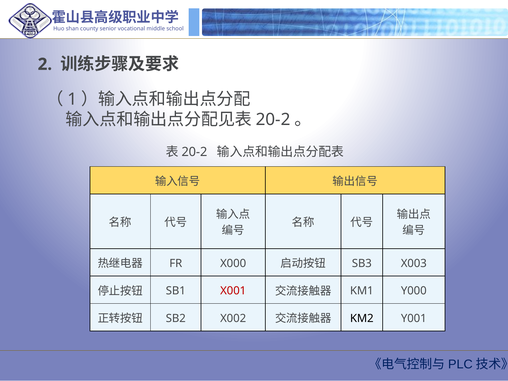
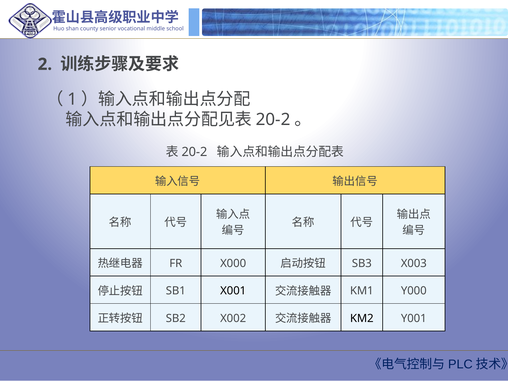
X001 colour: red -> black (233, 291)
